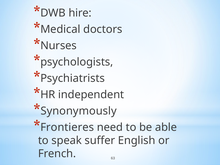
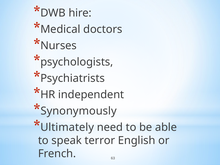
Frontieres: Frontieres -> Ultimately (67, 127)
suffer: suffer -> terror (100, 140)
